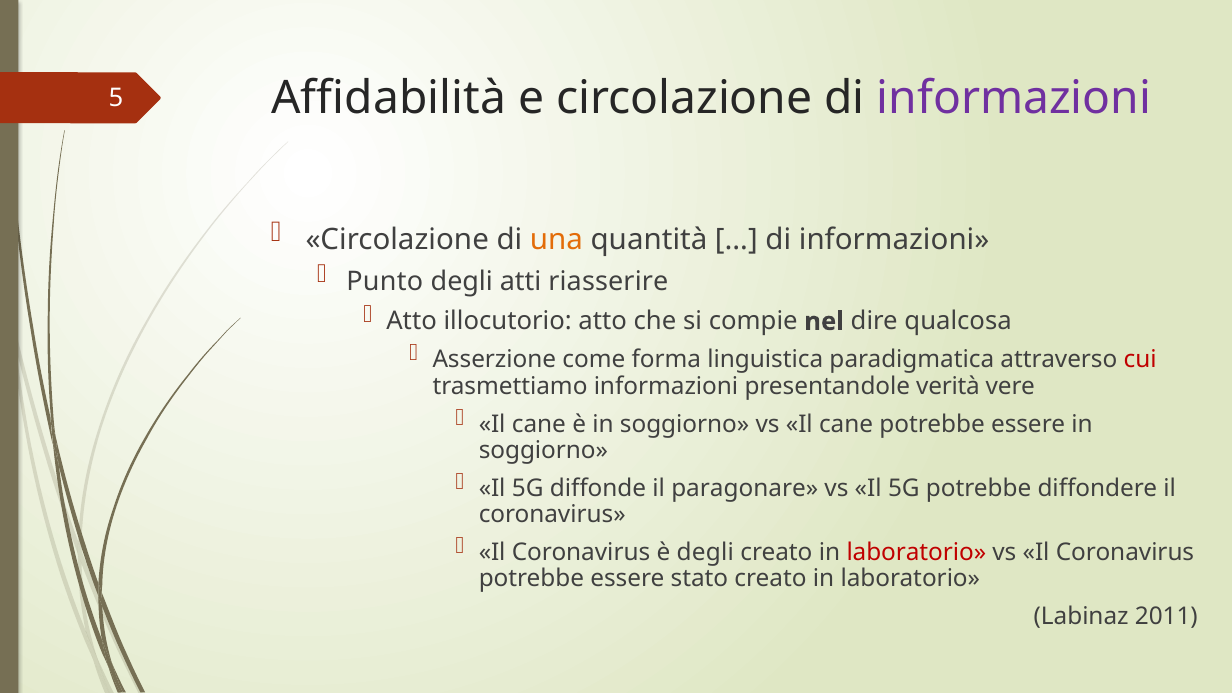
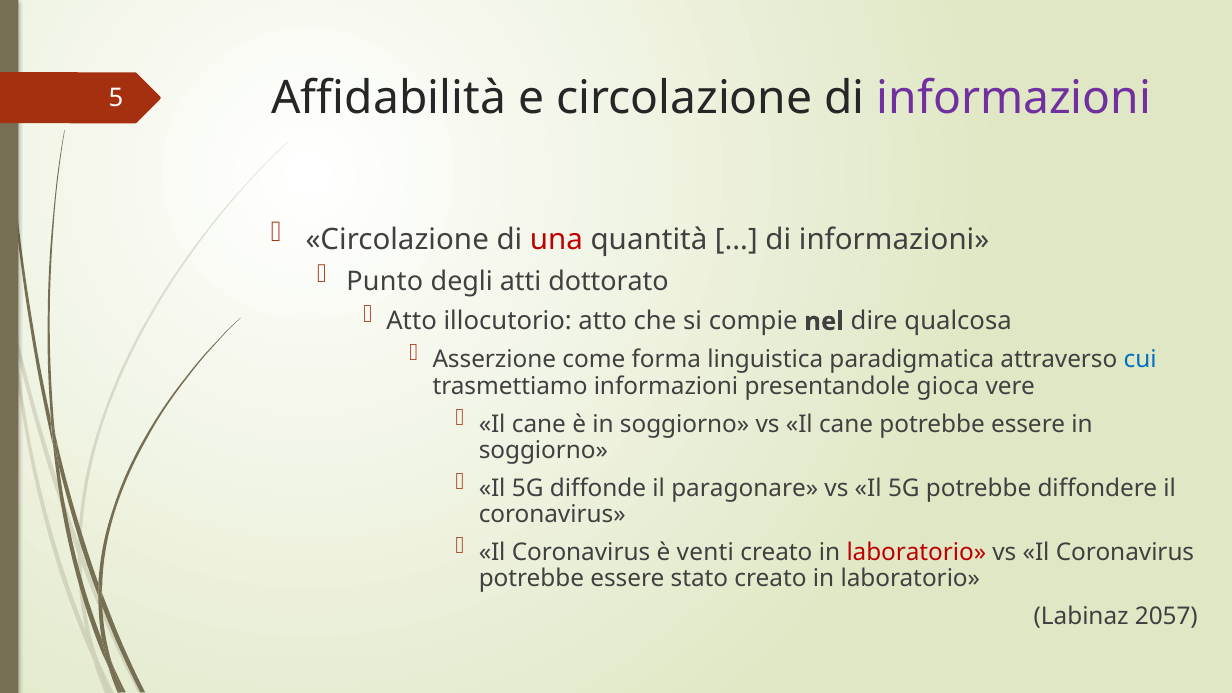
una colour: orange -> red (556, 240)
riasserire: riasserire -> dottorato (608, 282)
cui colour: red -> blue (1140, 360)
verità: verità -> gioca (948, 386)
è degli: degli -> venti (705, 552)
2011: 2011 -> 2057 (1166, 617)
